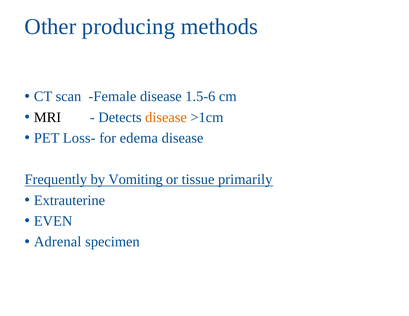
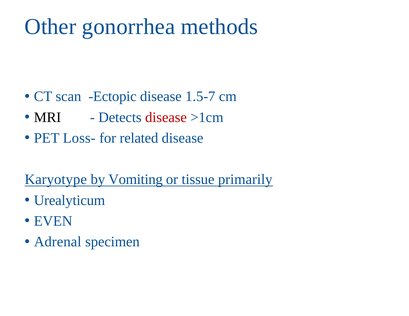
producing: producing -> gonorrhea (129, 27)
Female: Female -> Ectopic (113, 97)
1.5-6: 1.5-6 -> 1.5-7 (200, 97)
disease colour: orange -> red (166, 117)
edema: edema -> related (139, 138)
Frequently: Frequently -> Karyotype (56, 180)
Extrauterine: Extrauterine -> Urealyticum (69, 200)
